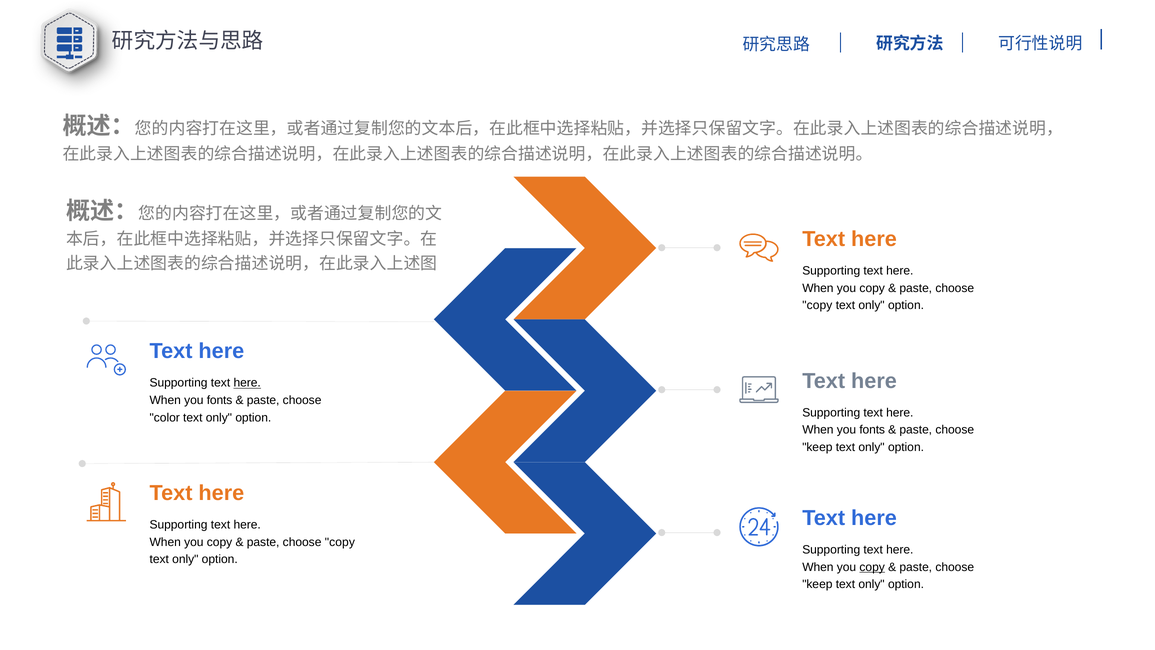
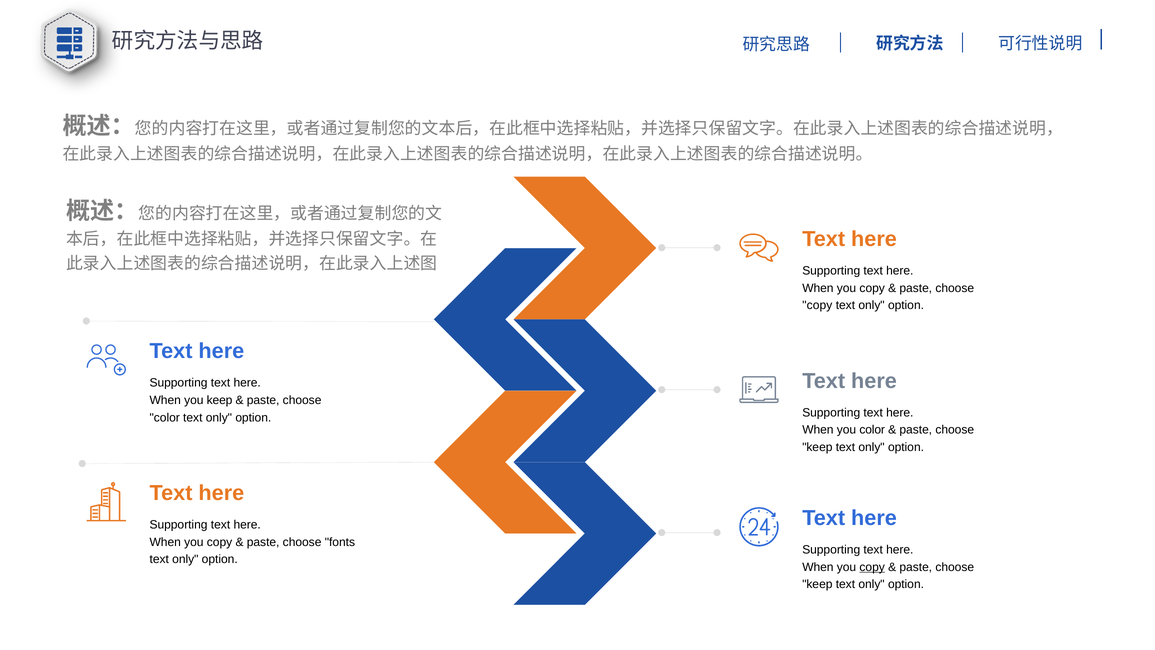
here underline: present -> none (247, 383)
fonts: fonts -> keep (220, 400)
fonts: fonts -> color (872, 430)
copy: copy -> fonts (340, 542)
